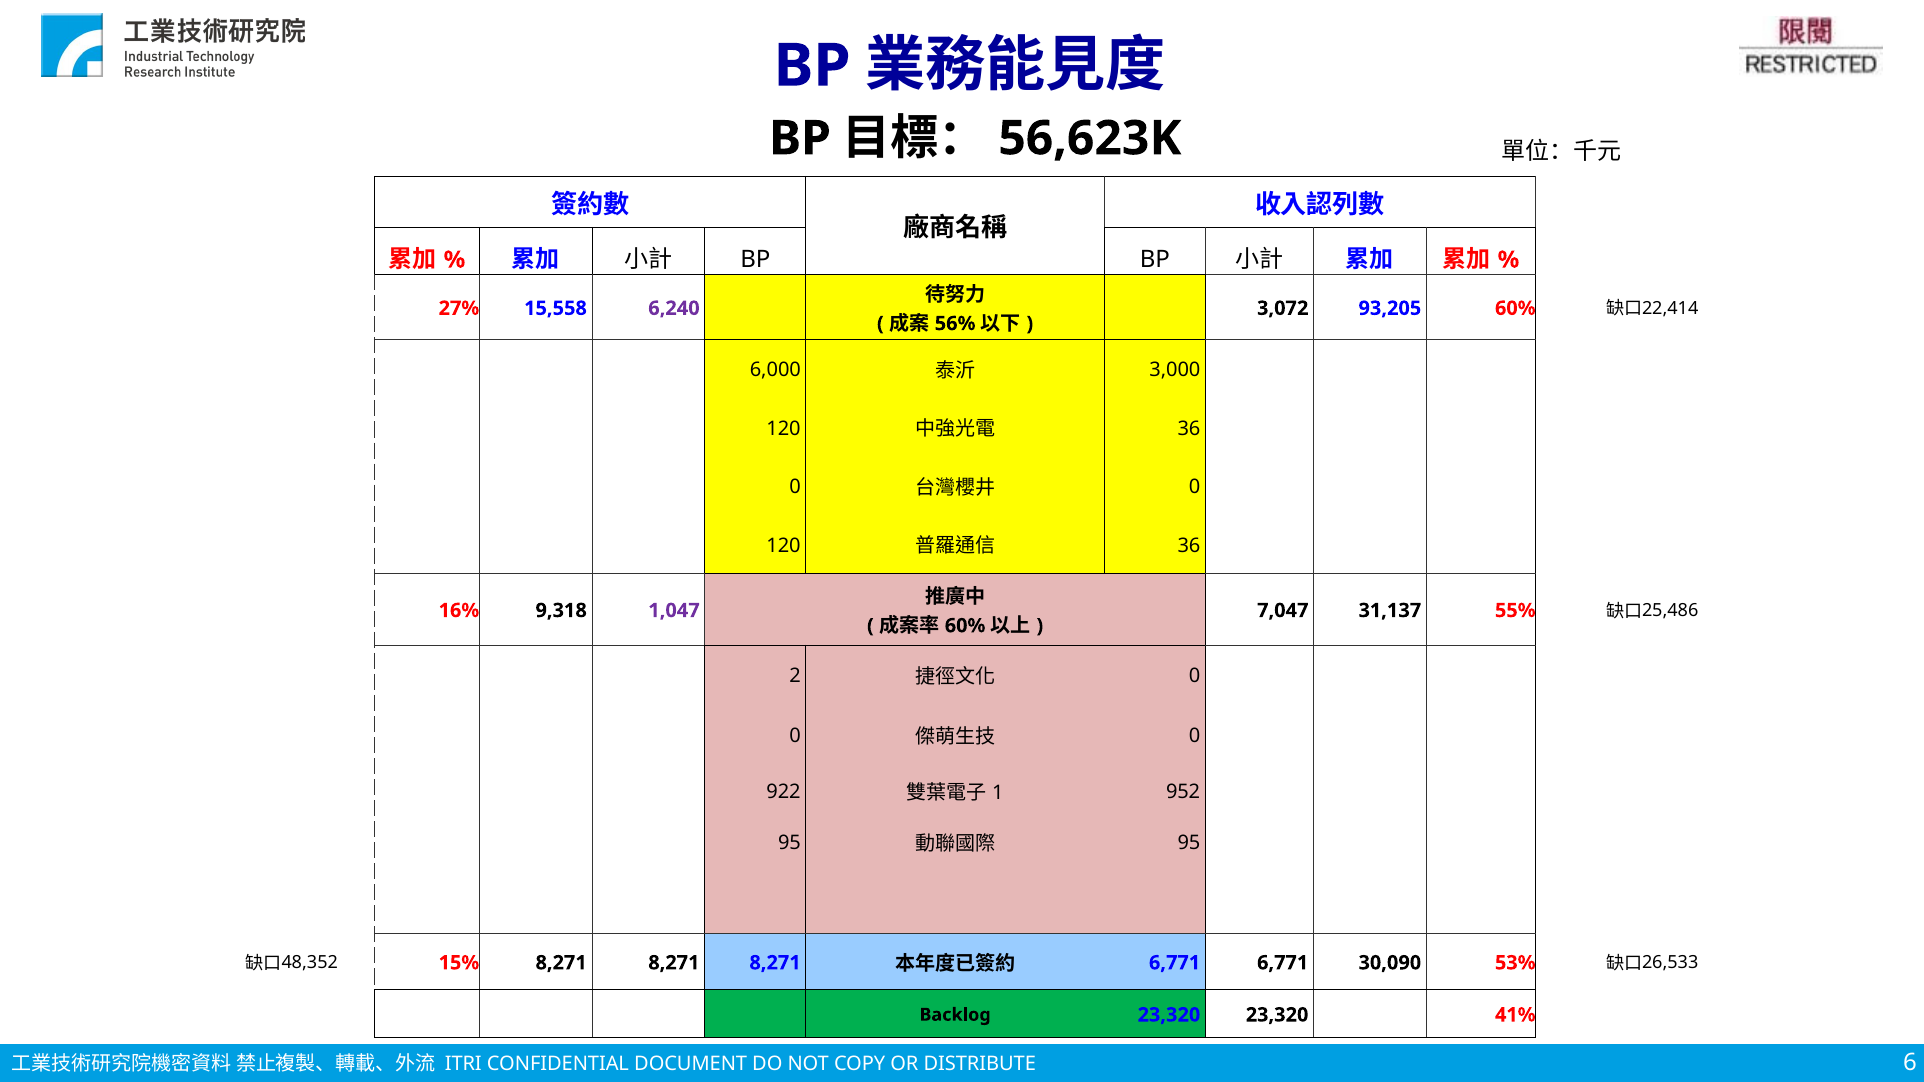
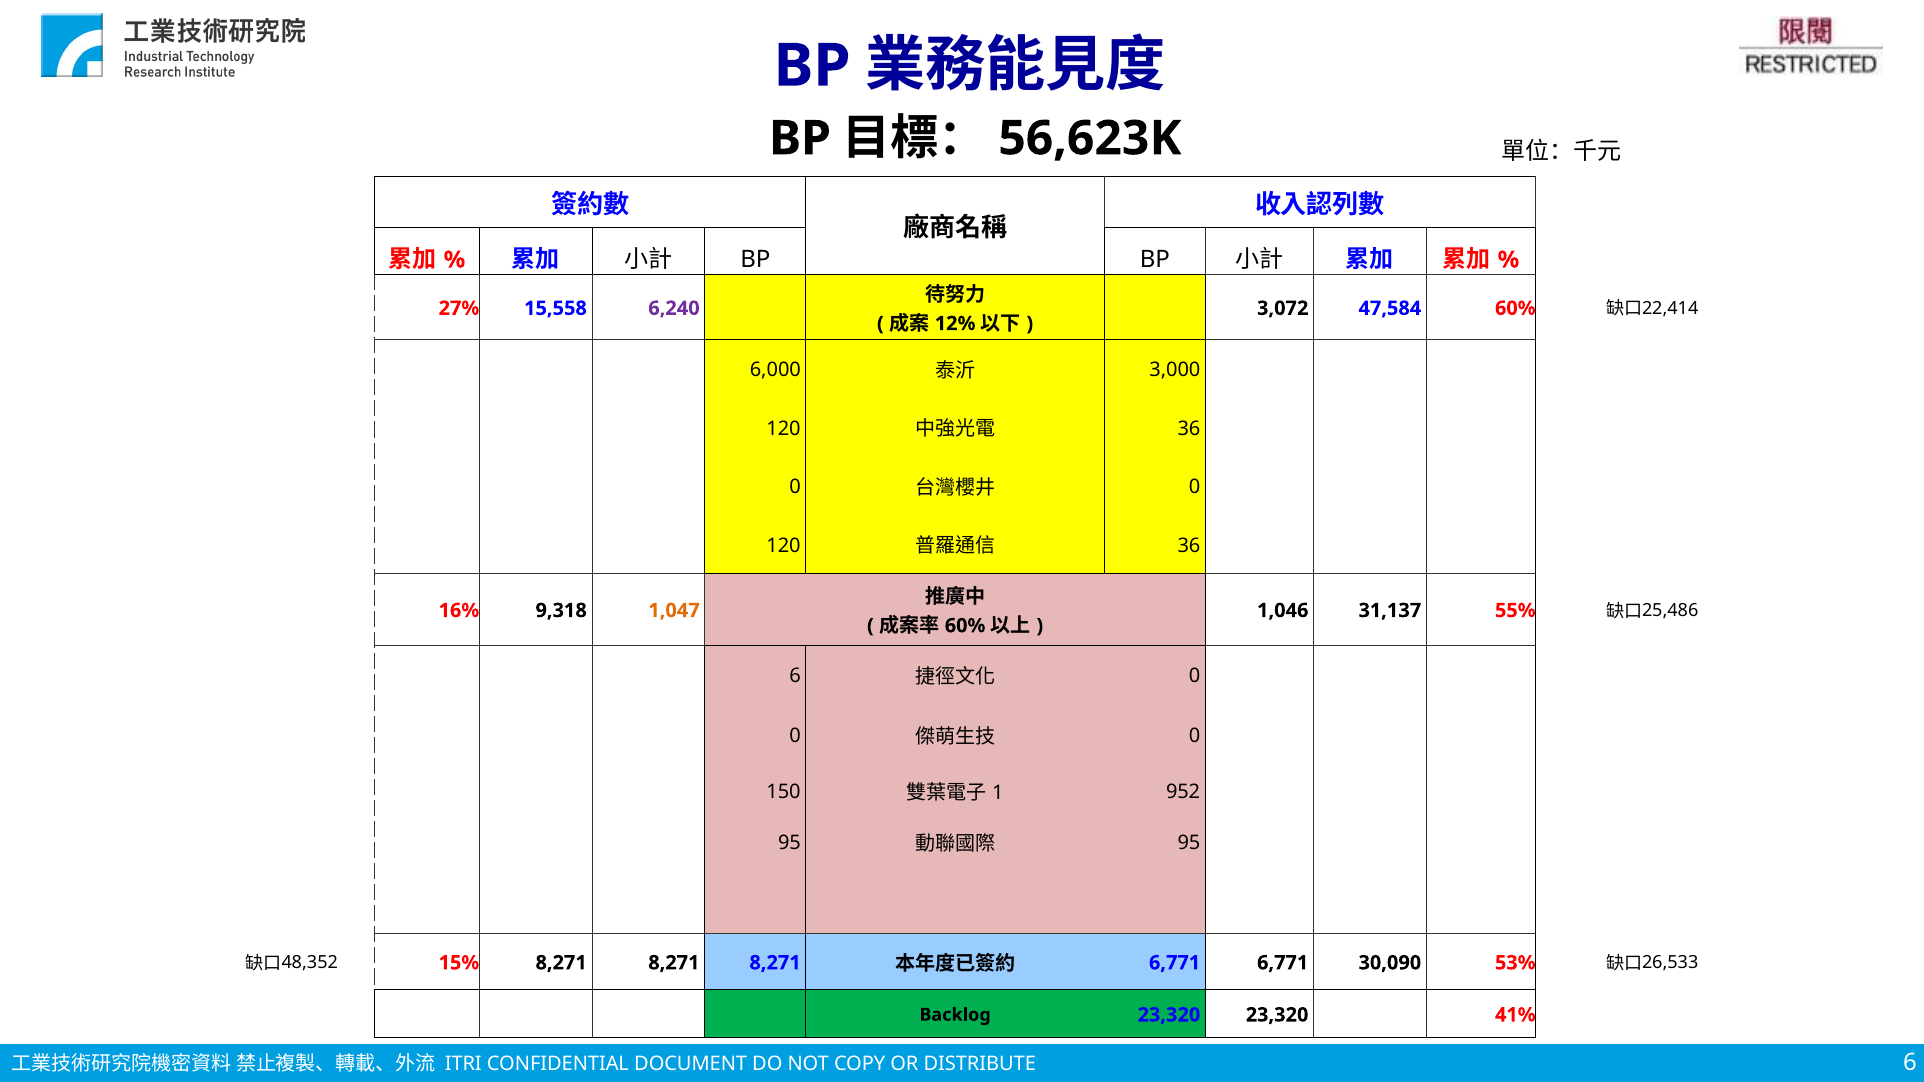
93,205: 93,205 -> 47,584 (1390, 308)
56%: 56% -> 12% (955, 324)
1,047 colour: purple -> orange (674, 611)
7,047: 7,047 -> 1,046 (1283, 611)
0 2: 2 -> 6 (795, 676)
922: 922 -> 150 (784, 792)
